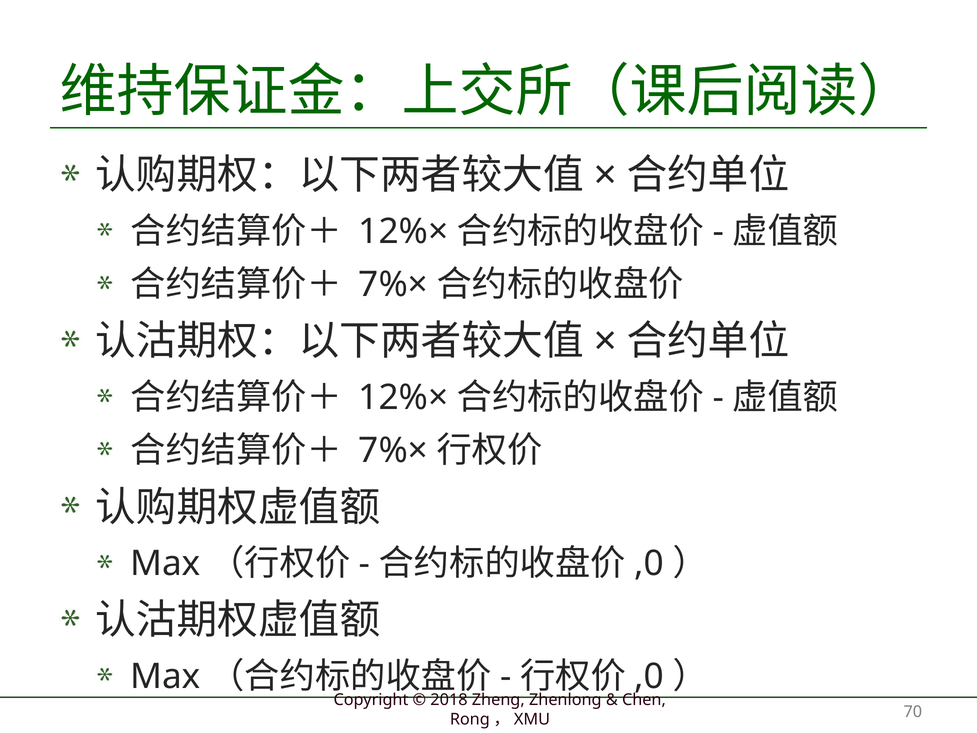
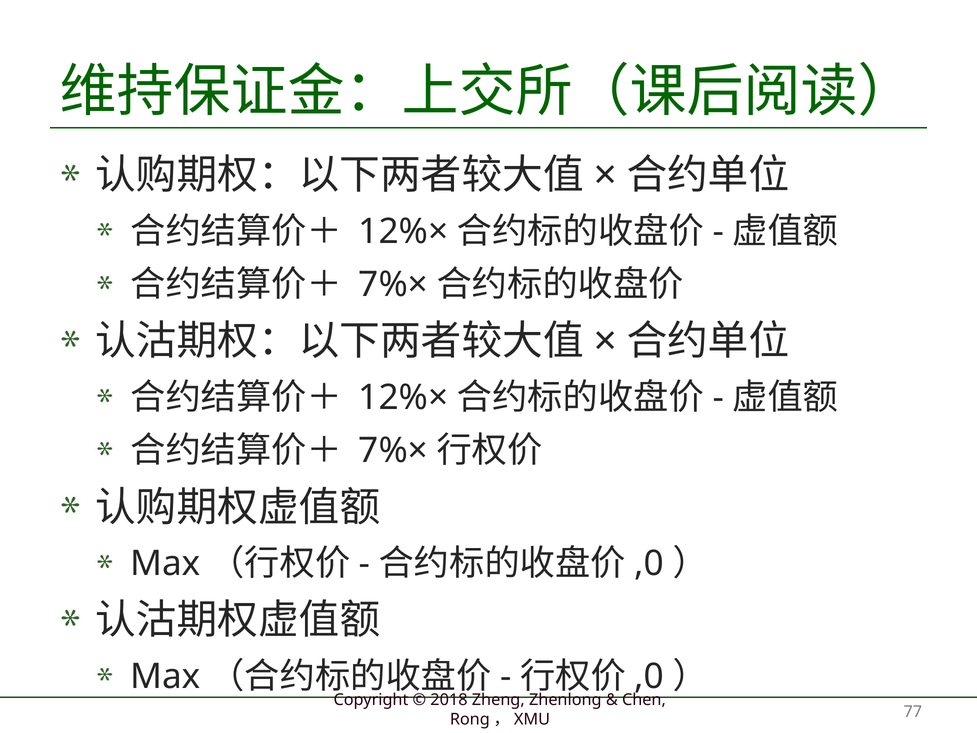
70: 70 -> 77 (913, 712)
